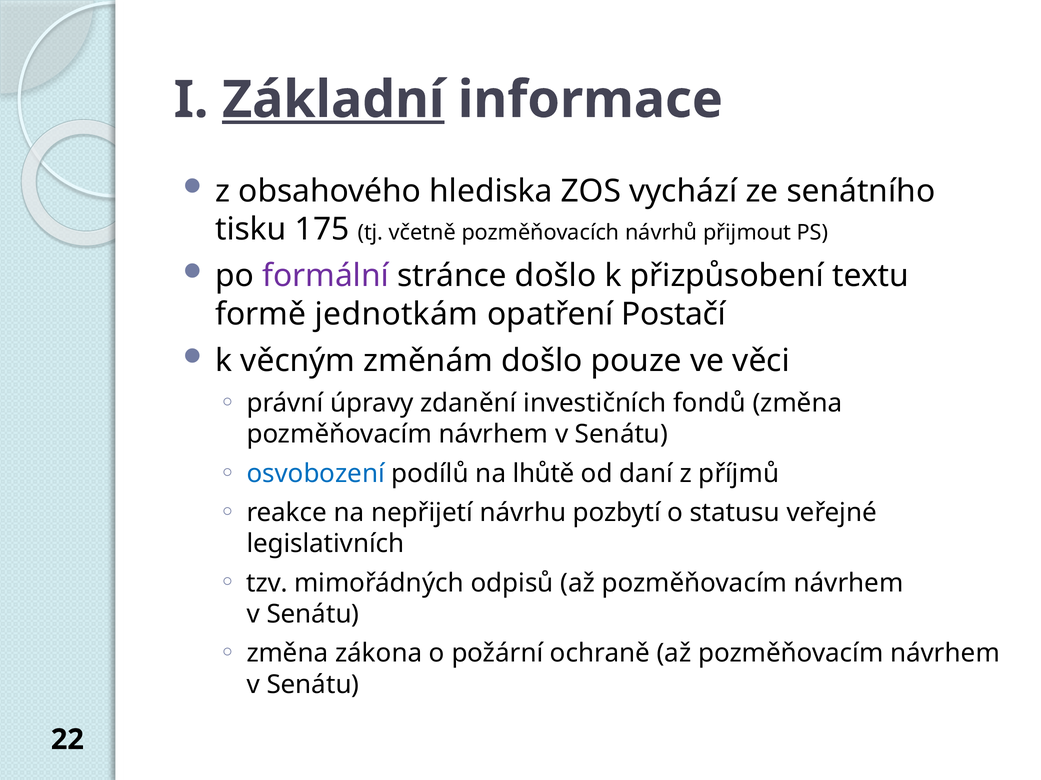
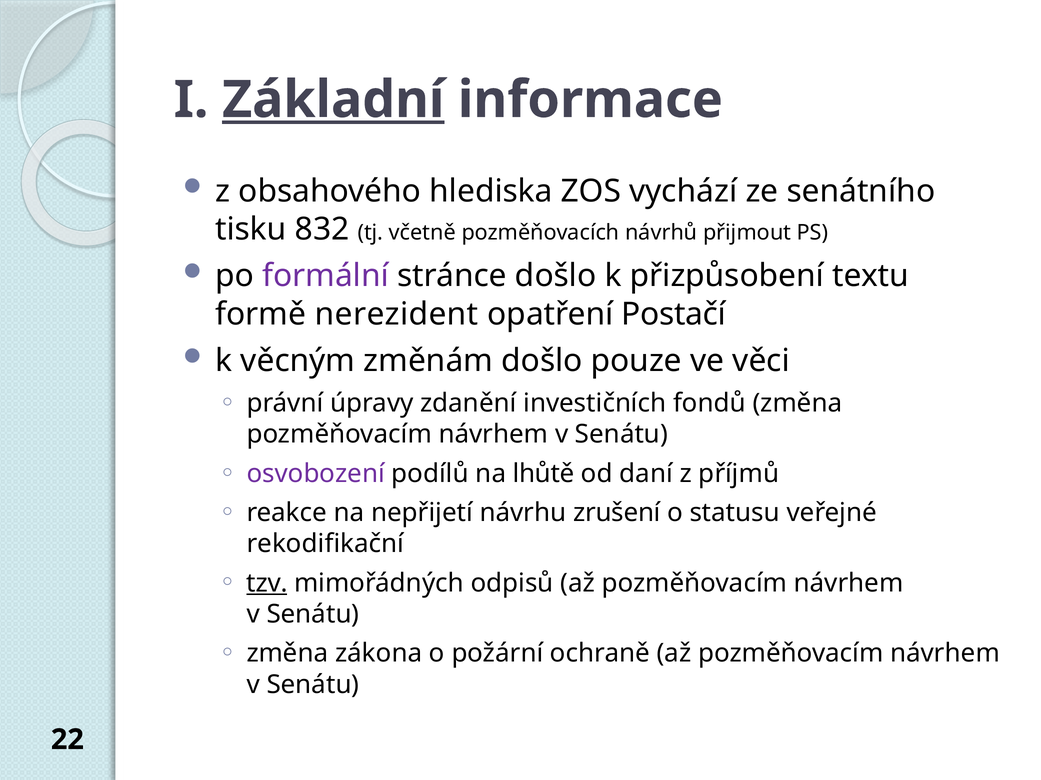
175: 175 -> 832 (322, 229)
jednotkám: jednotkám -> nerezident (397, 314)
osvobození colour: blue -> purple (316, 474)
pozbytí: pozbytí -> zrušení (617, 513)
legislativních: legislativních -> rekodifikační (325, 544)
tzv underline: none -> present (267, 584)
